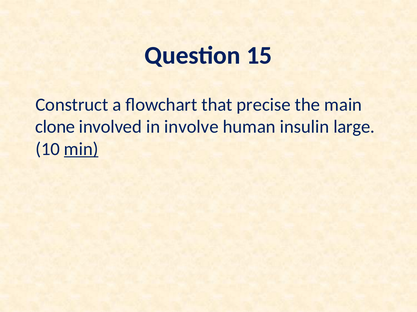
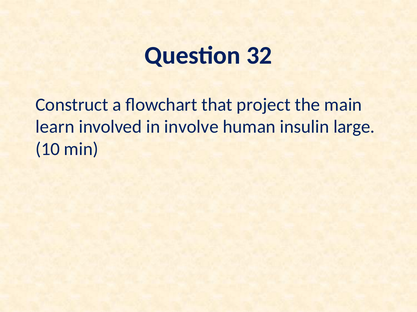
15: 15 -> 32 (259, 56)
precise: precise -> project (264, 105)
clone: clone -> learn (55, 127)
min underline: present -> none (81, 149)
